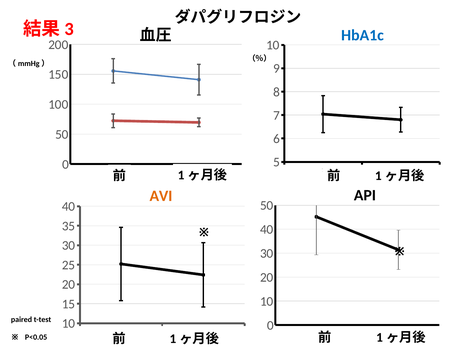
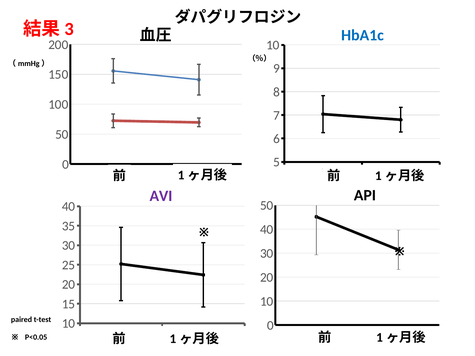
AVI colour: orange -> purple (161, 196)
